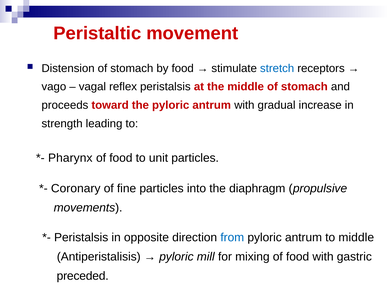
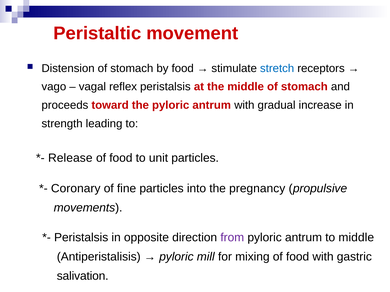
Pharynx: Pharynx -> Release (70, 158)
diaphragm: diaphragm -> pregnancy (257, 189)
from colour: blue -> purple (232, 238)
preceded: preceded -> salivation (83, 276)
